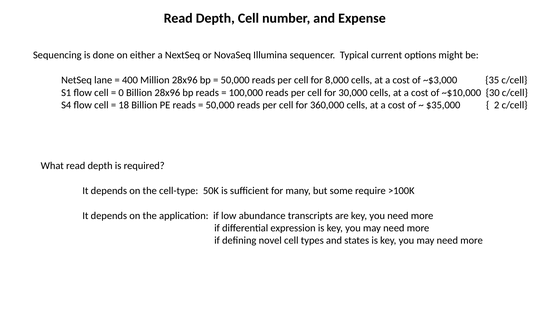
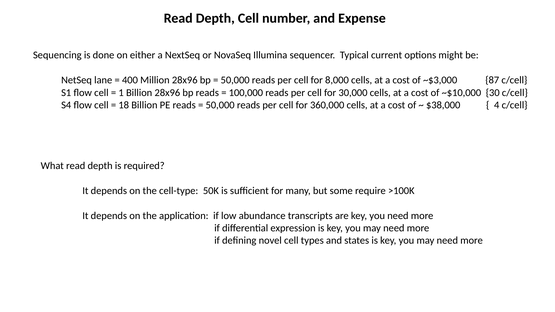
35: 35 -> 87 (492, 80)
0: 0 -> 1 (121, 93)
$35,000: $35,000 -> $38,000 (443, 105)
2: 2 -> 4 (497, 105)
